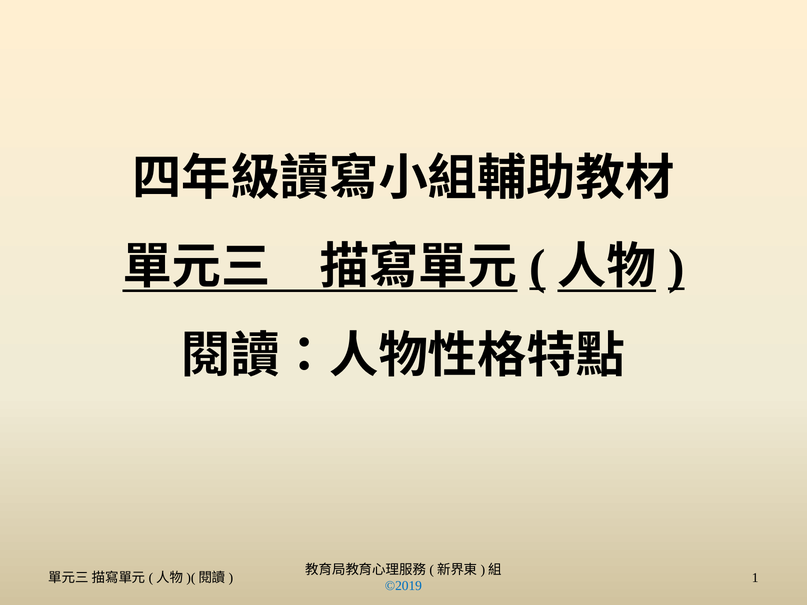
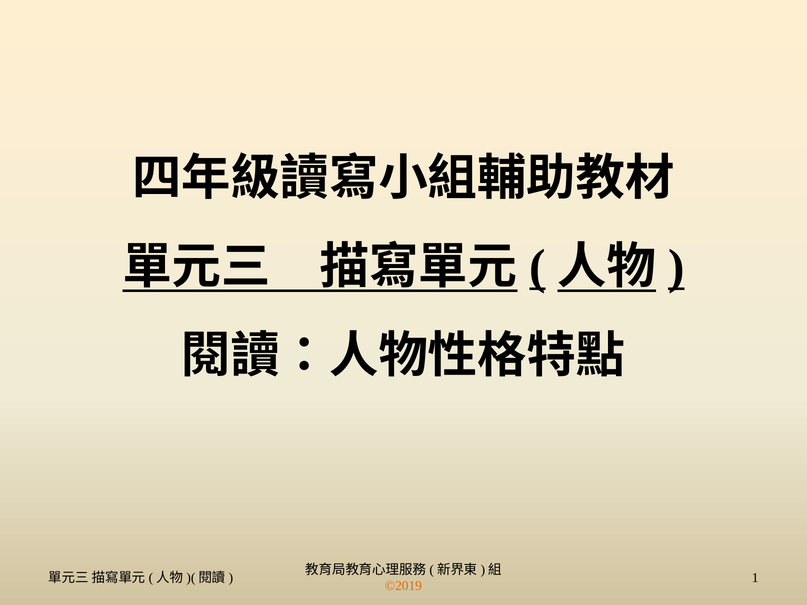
©2019 colour: blue -> orange (403, 586)
